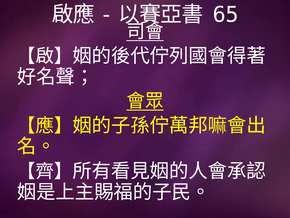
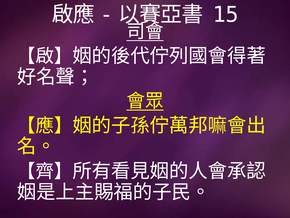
65: 65 -> 15 (226, 15)
